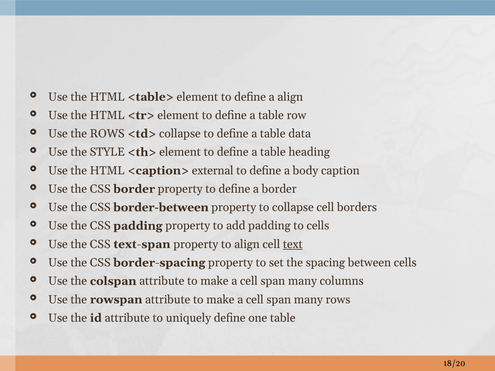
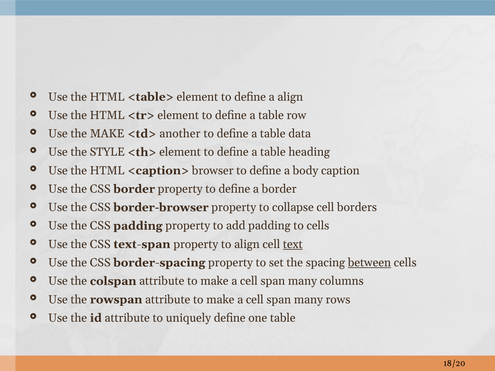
the ROWS: ROWS -> MAKE (107, 134)
<td> collapse: collapse -> another (180, 134)
external: external -> browser (213, 171)
border-between: border-between -> border-browser (161, 208)
between underline: none -> present (369, 263)
